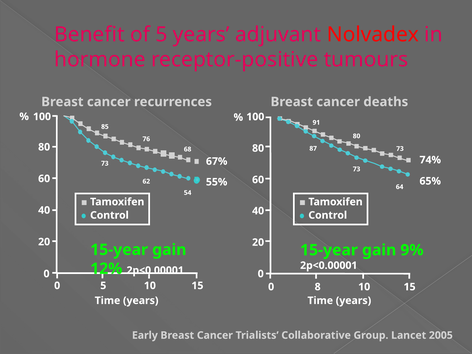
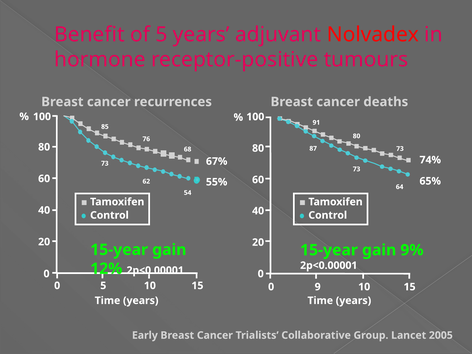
8: 8 -> 9 (318, 287)
